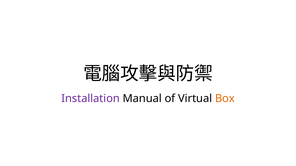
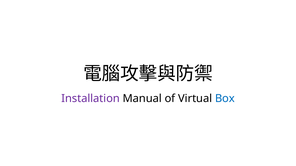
Box colour: orange -> blue (225, 99)
